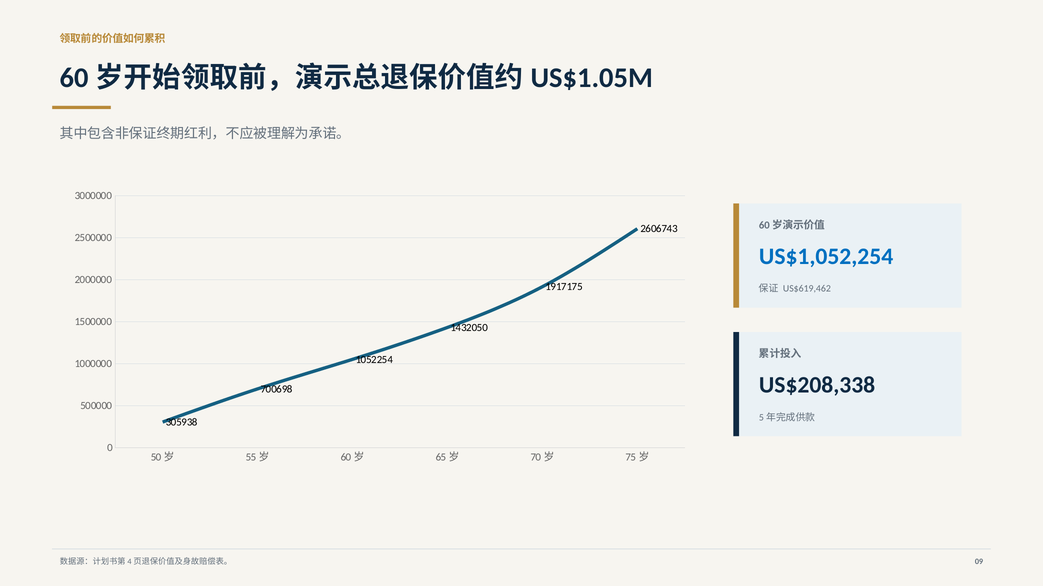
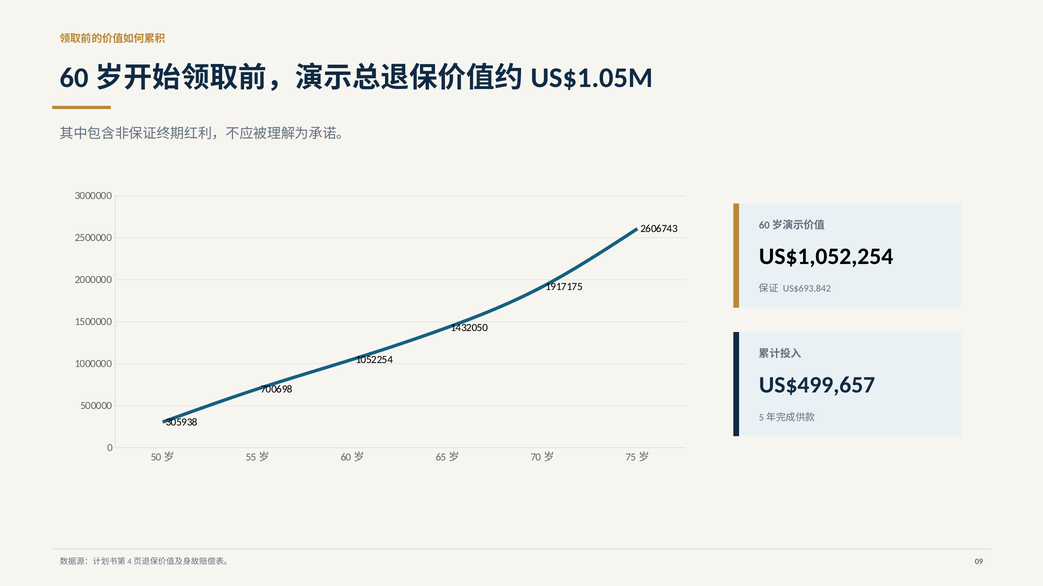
US$1,052,254 colour: blue -> black (826, 257)
US$619,462: US$619,462 -> US$693,842 (807, 289)
US$208,338: US$208,338 -> US$499,657 (817, 385)
